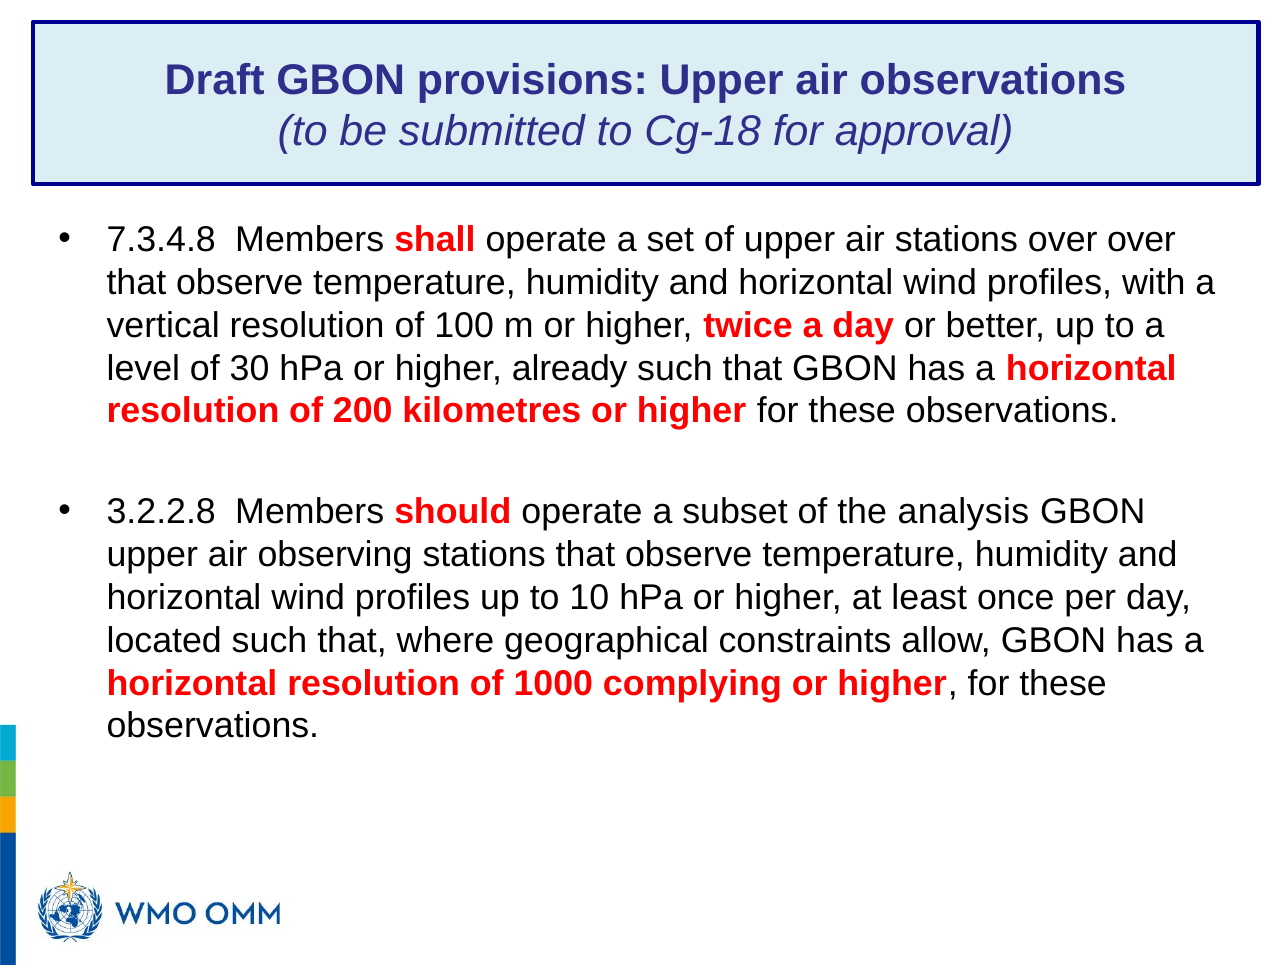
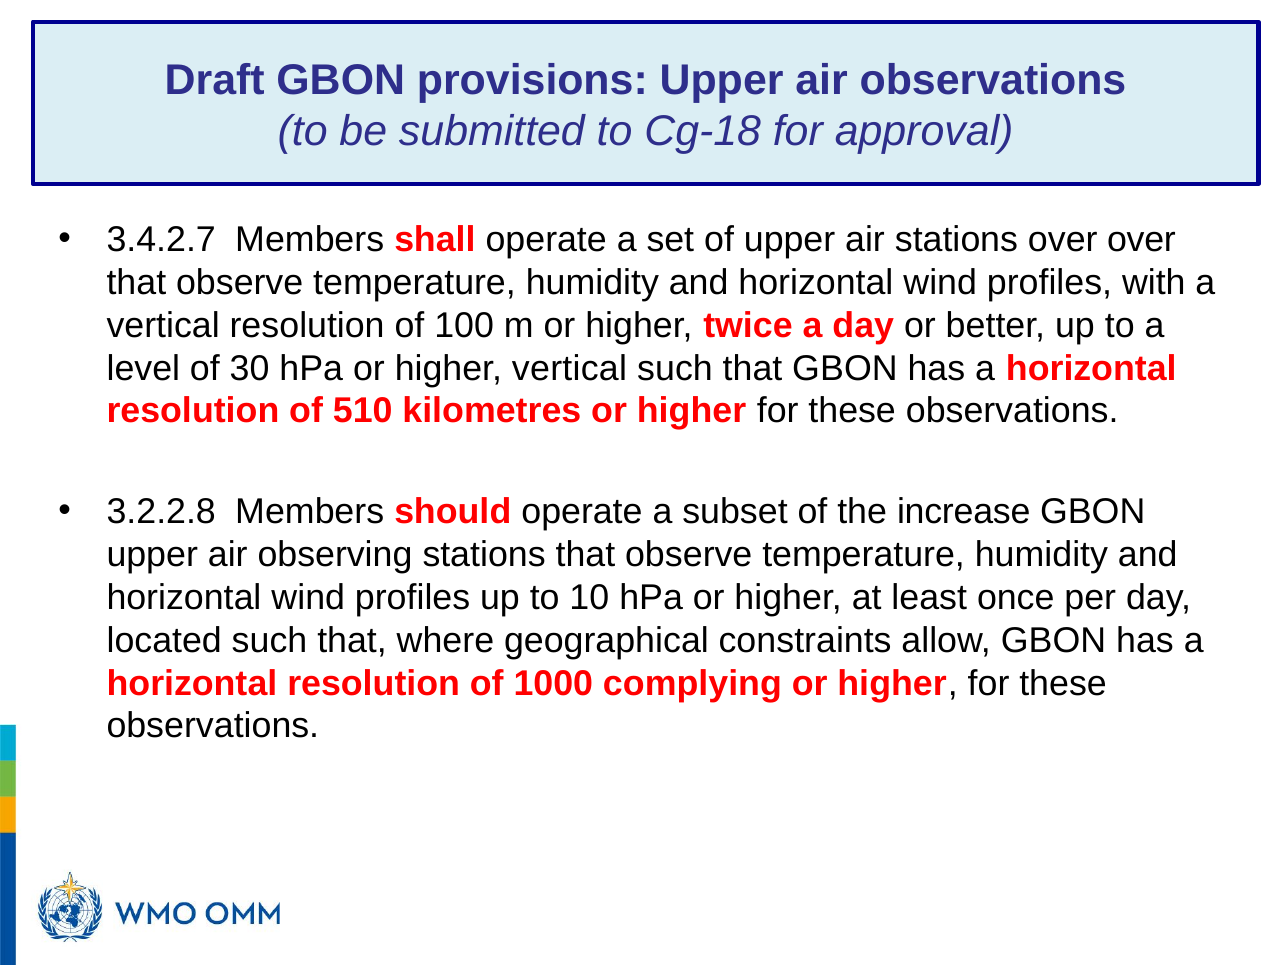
7.3.4.8: 7.3.4.8 -> 3.4.2.7 (161, 239)
higher already: already -> vertical (570, 368)
200: 200 -> 510 (363, 411)
analysis: analysis -> increase (964, 511)
